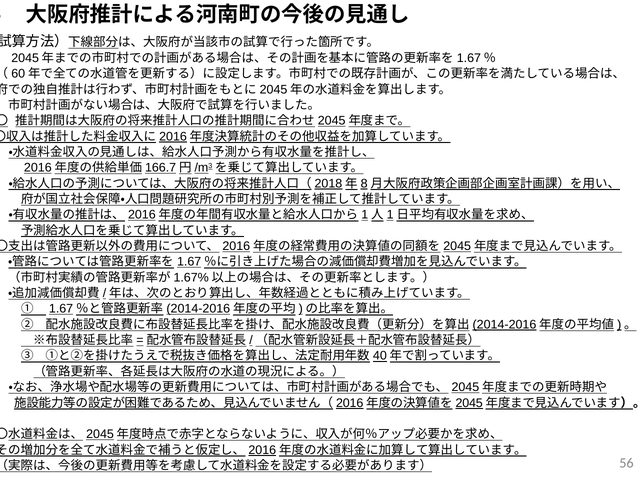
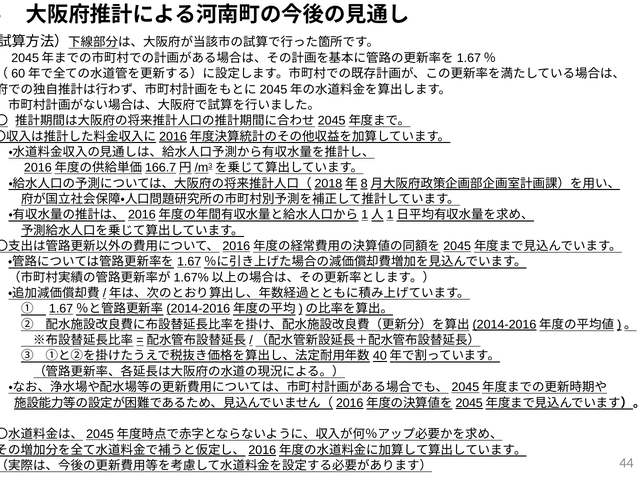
56: 56 -> 44 (626, 463)
